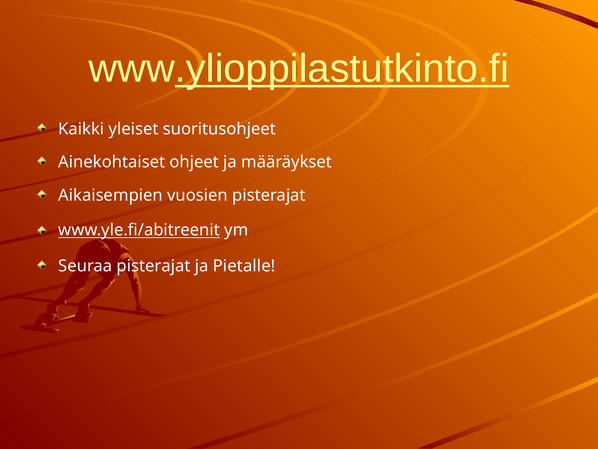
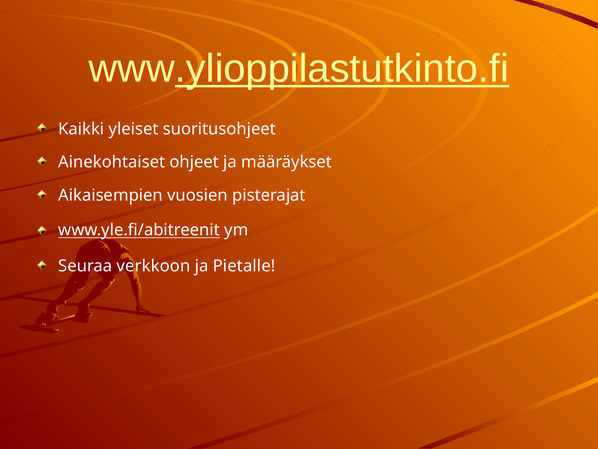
Seuraa pisterajat: pisterajat -> verkkoon (154, 266)
